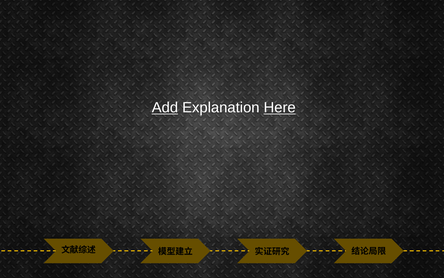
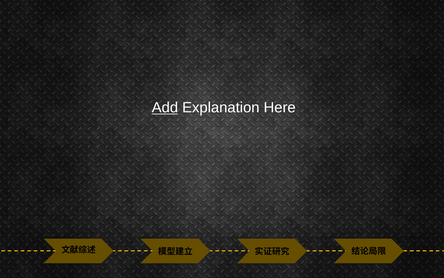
Here underline: present -> none (280, 107)
